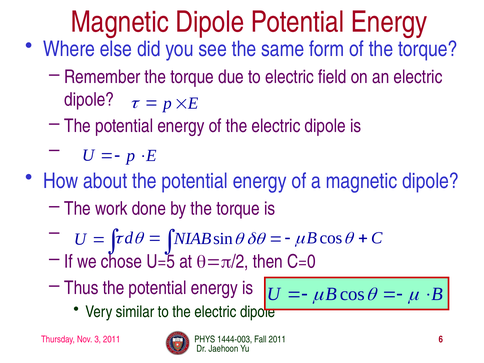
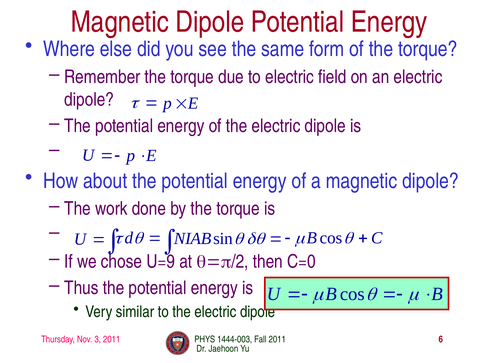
U=5: U=5 -> U=9 (161, 261)
